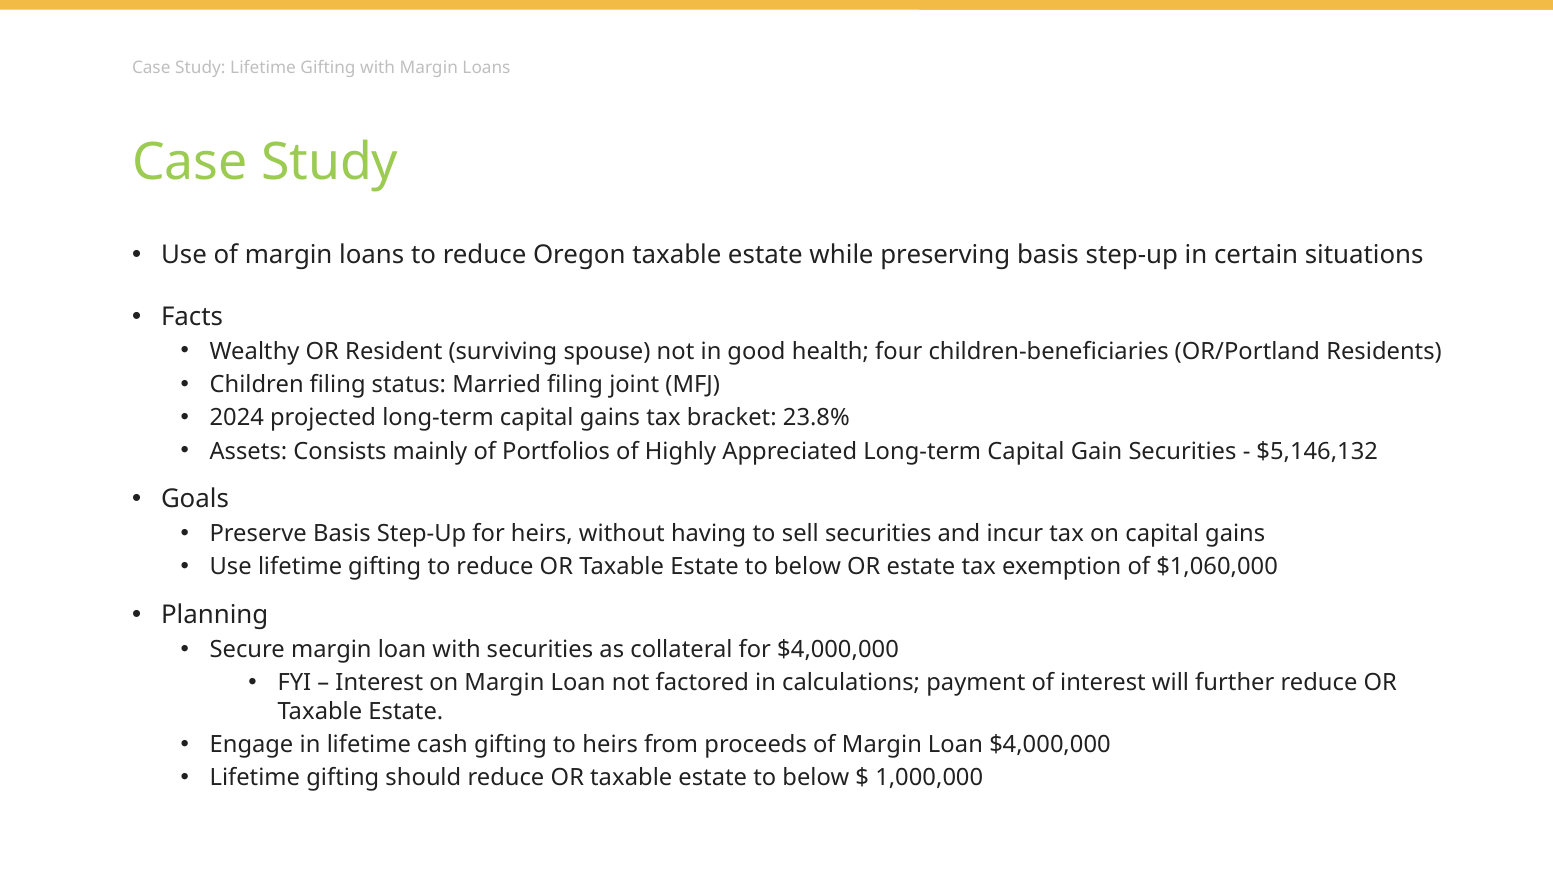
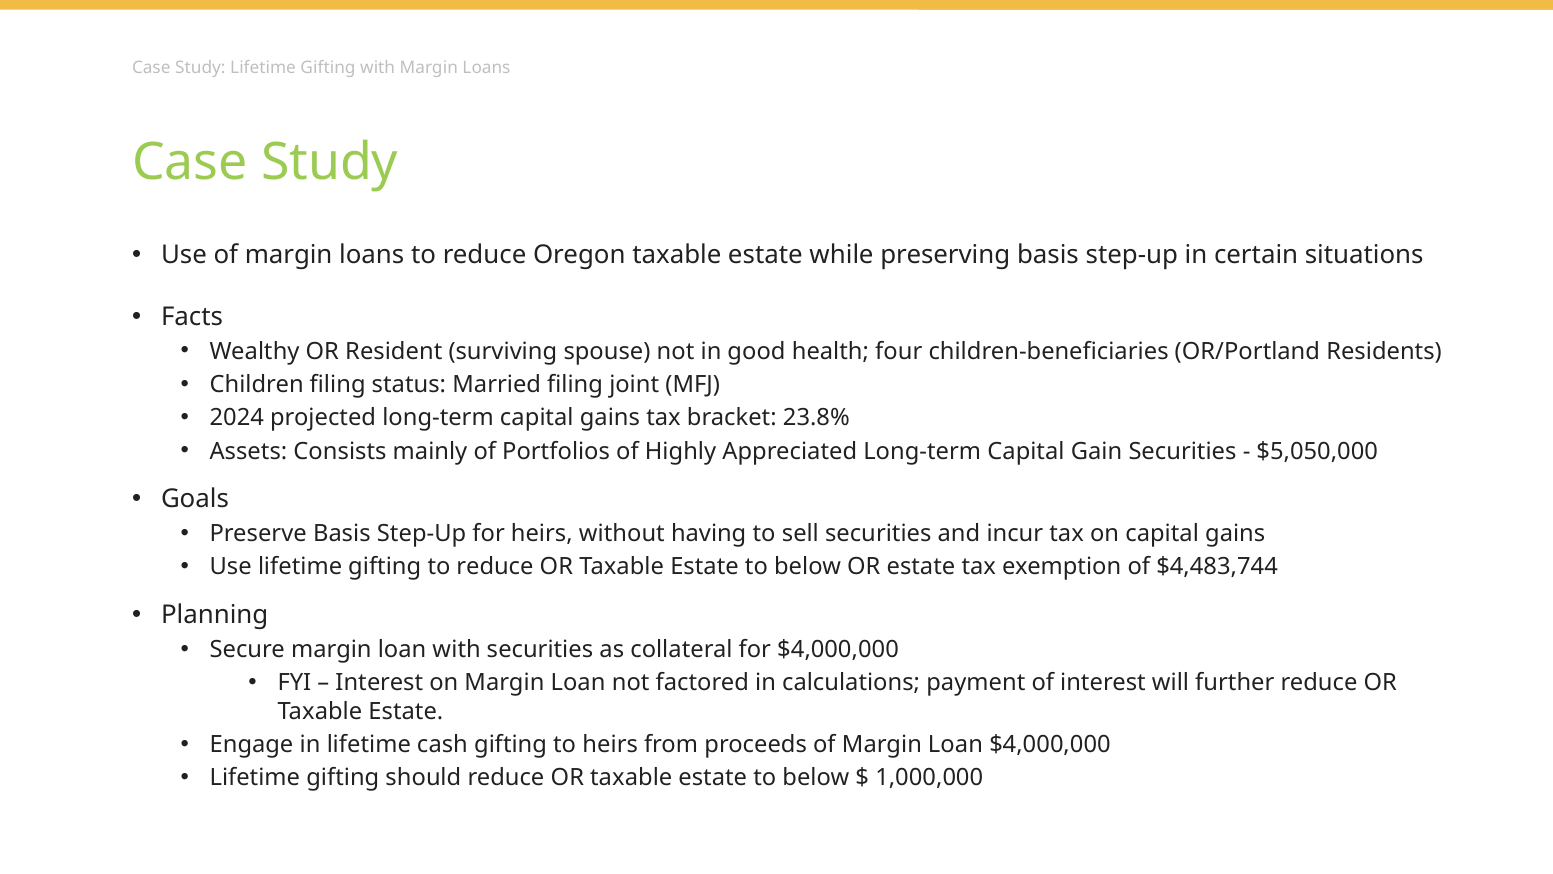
$5,146,132: $5,146,132 -> $5,050,000 (1317, 451)
$1,060,000: $1,060,000 -> $4,483,744 (1217, 567)
